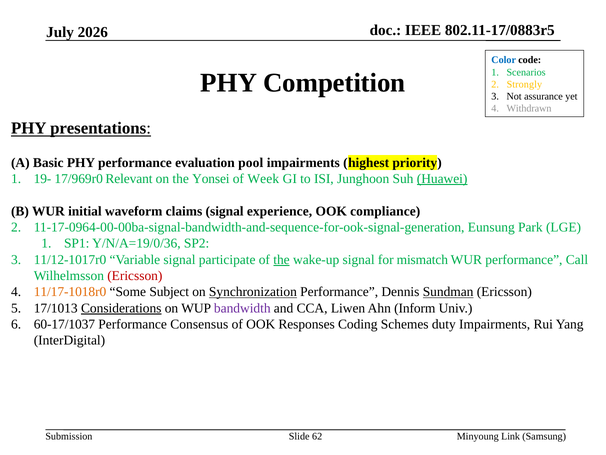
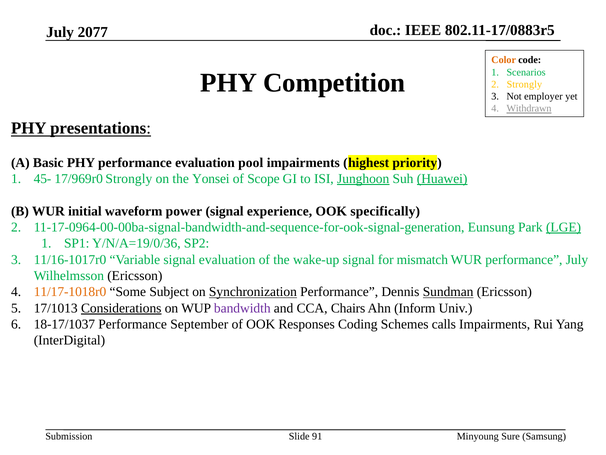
2026: 2026 -> 2077 (93, 32)
Color colour: blue -> orange (504, 60)
assurance: assurance -> employer (543, 96)
Withdrawn underline: none -> present (529, 109)
19-: 19- -> 45- (43, 179)
17/969r0 Relevant: Relevant -> Strongly (129, 179)
Week: Week -> Scope (263, 179)
Junghoon underline: none -> present (363, 179)
claims: claims -> power (184, 211)
compliance: compliance -> specifically (385, 211)
LGE underline: none -> present (564, 227)
11/12-1017r0: 11/12-1017r0 -> 11/16-1017r0 (70, 259)
signal participate: participate -> evaluation (227, 259)
the underline: present -> none (282, 259)
performance Call: Call -> July (577, 259)
Ericsson colour: red -> black (135, 275)
Liwen: Liwen -> Chairs (348, 308)
60-17/1037: 60-17/1037 -> 18-17/1037 (64, 324)
Consensus: Consensus -> September (199, 324)
duty: duty -> calls (444, 324)
62: 62 -> 91 (317, 436)
Link: Link -> Sure (511, 436)
